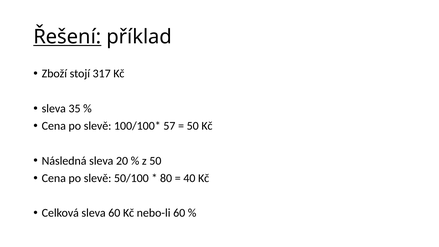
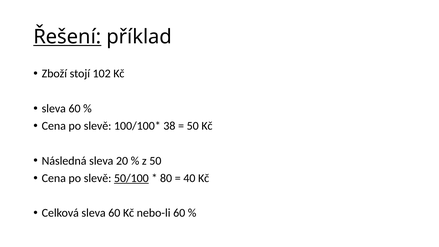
317: 317 -> 102 (102, 74)
35: 35 -> 60 (75, 109)
57: 57 -> 38 (169, 126)
50/100 underline: none -> present (131, 178)
